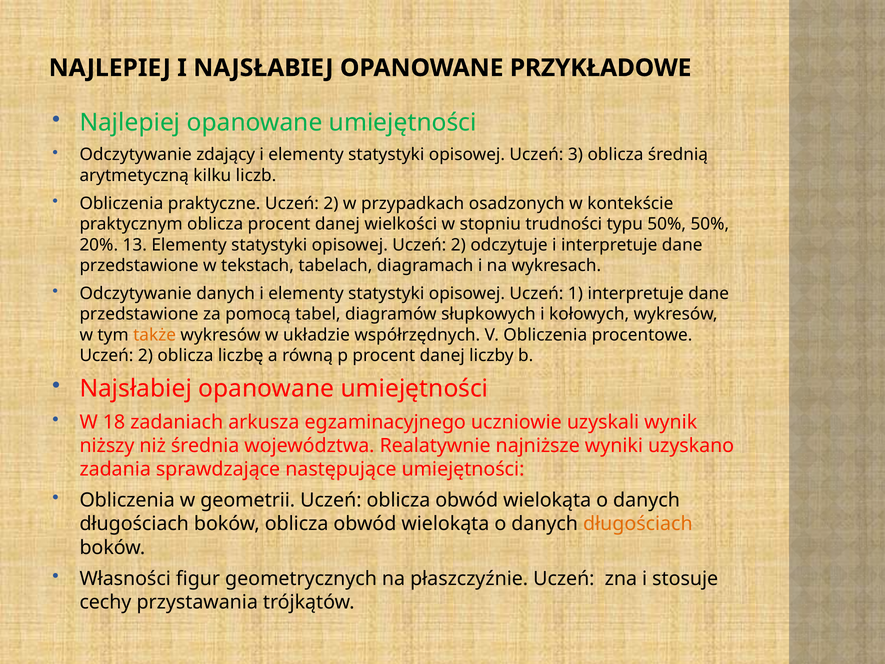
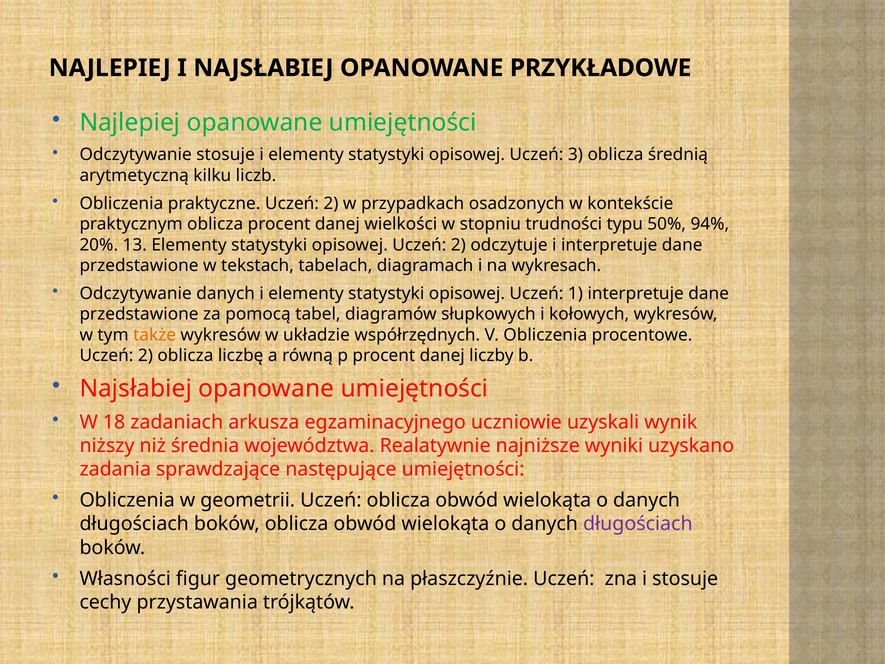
Odczytywanie zdający: zdający -> stosuje (226, 155)
50% 50%: 50% -> 94% (710, 224)
długościach colour: orange -> purple (638, 524)
